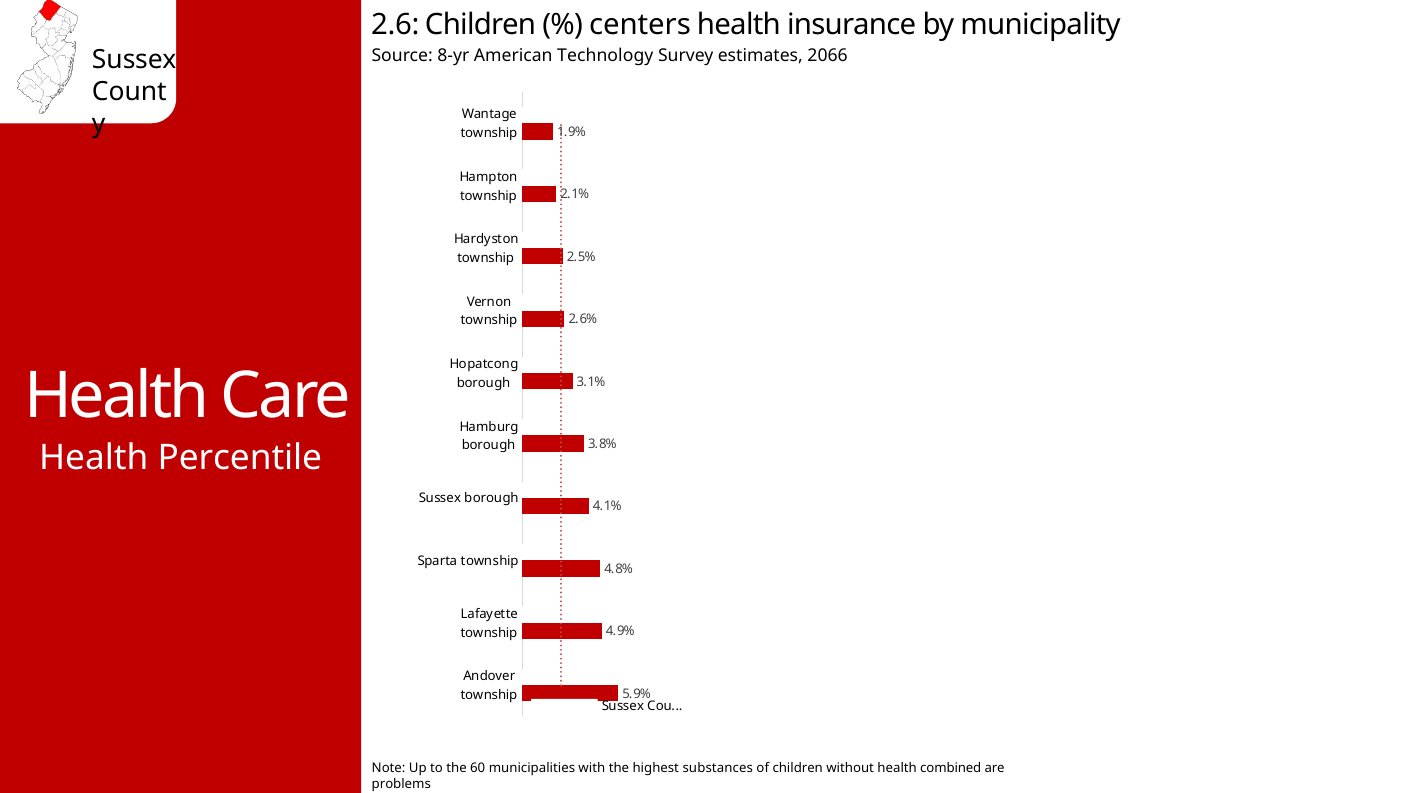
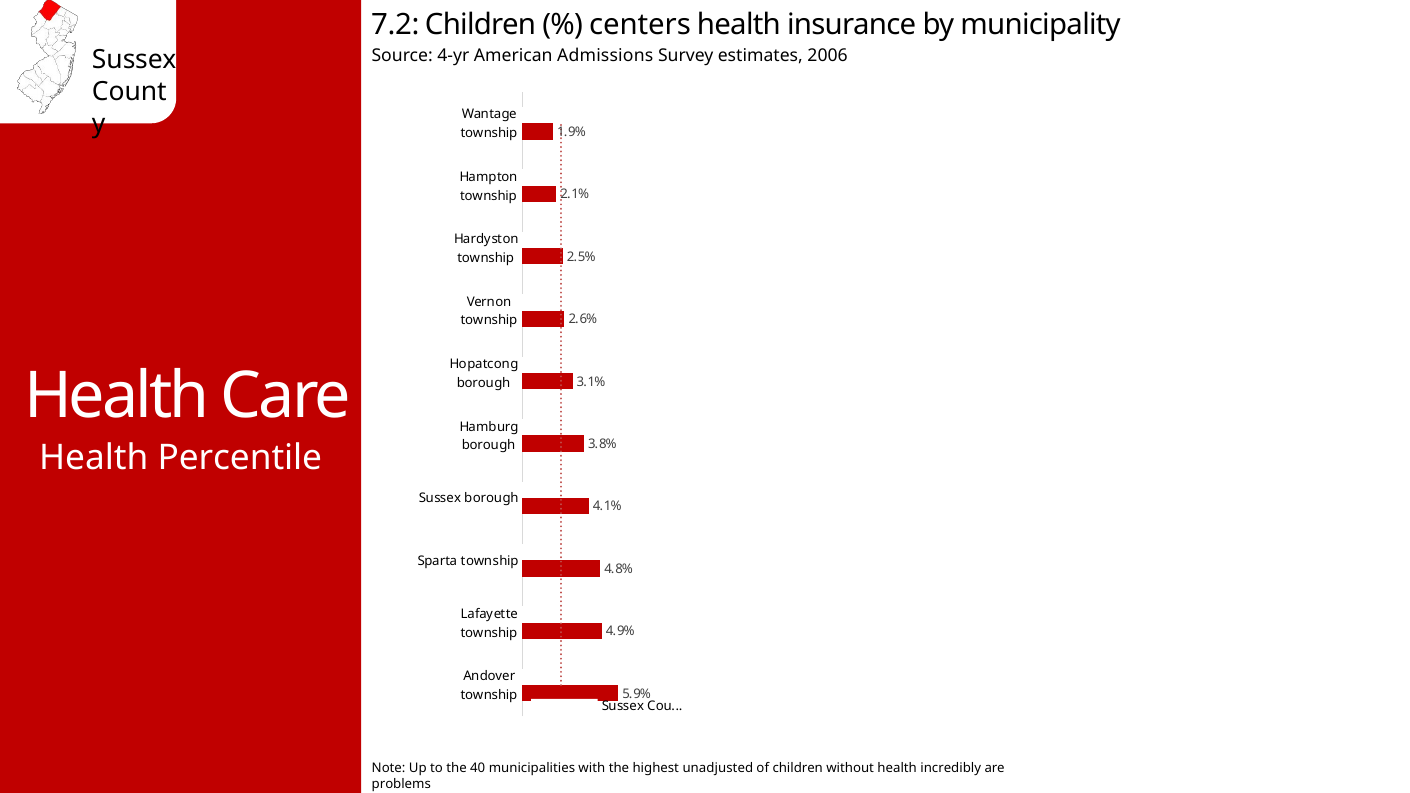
2.6: 2.6 -> 7.2 (395, 25)
8-yr: 8-yr -> 4-yr (453, 55)
Technology: Technology -> Admissions (605, 55)
2066: 2066 -> 2006 (828, 55)
60: 60 -> 40 (478, 768)
substances: substances -> unadjusted (718, 768)
combined: combined -> incredibly (951, 768)
